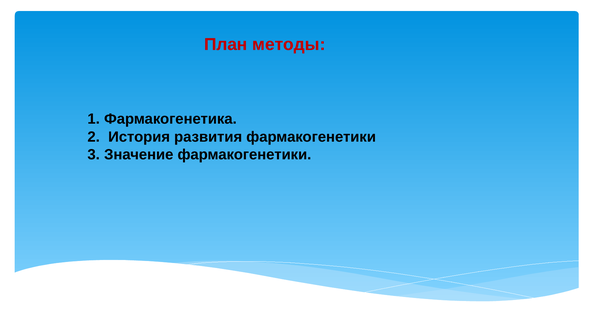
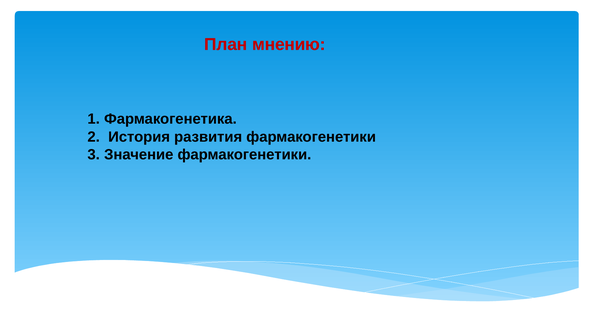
методы: методы -> мнению (289, 45)
